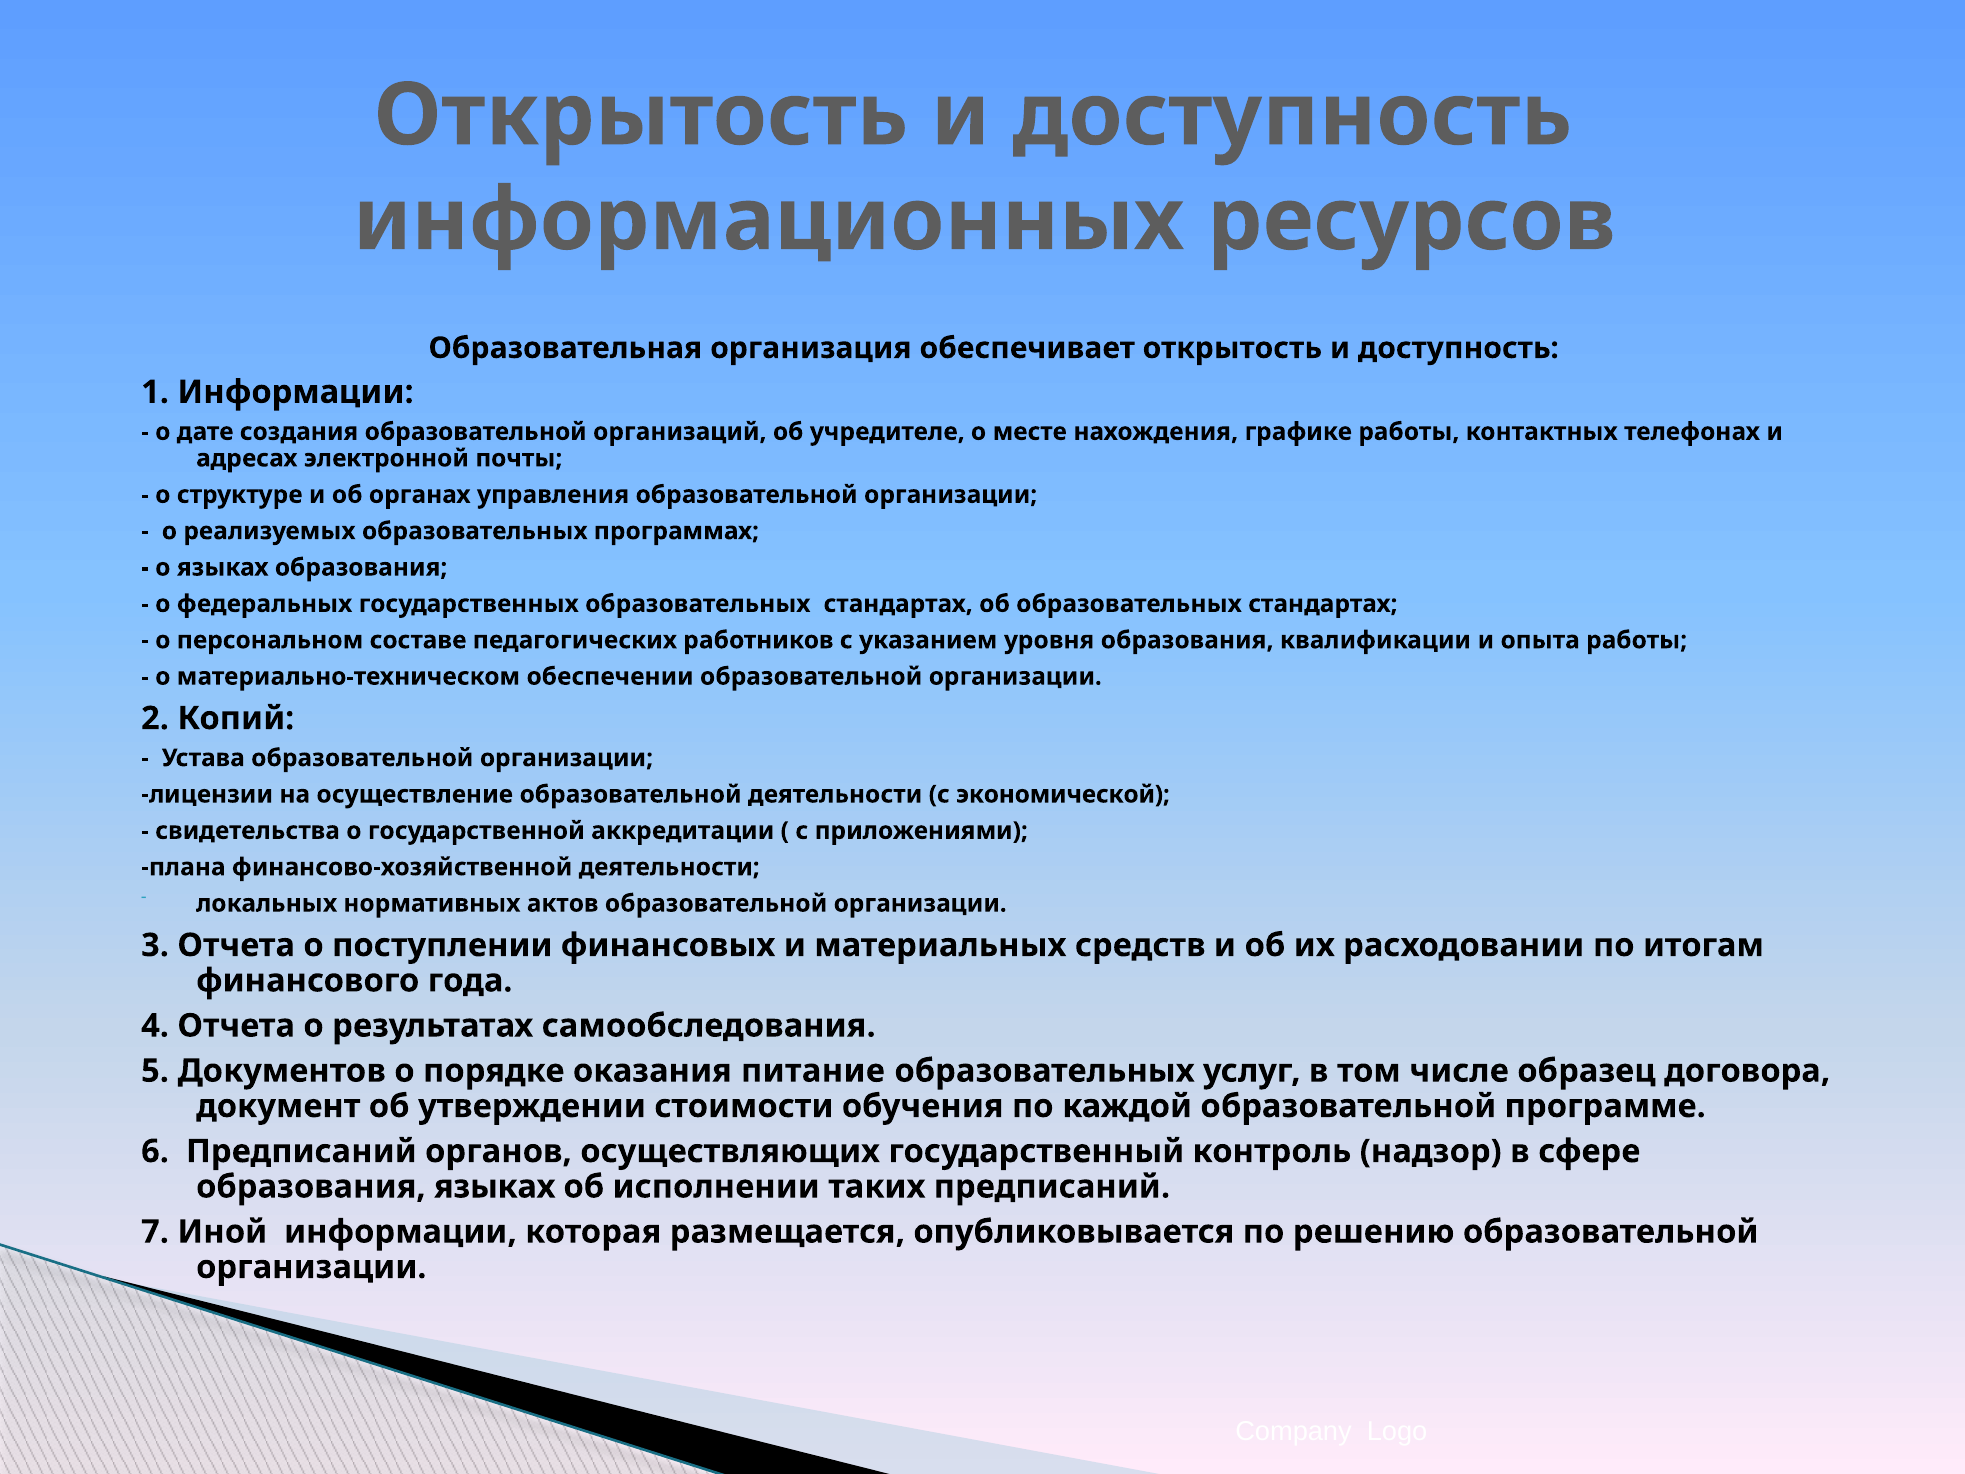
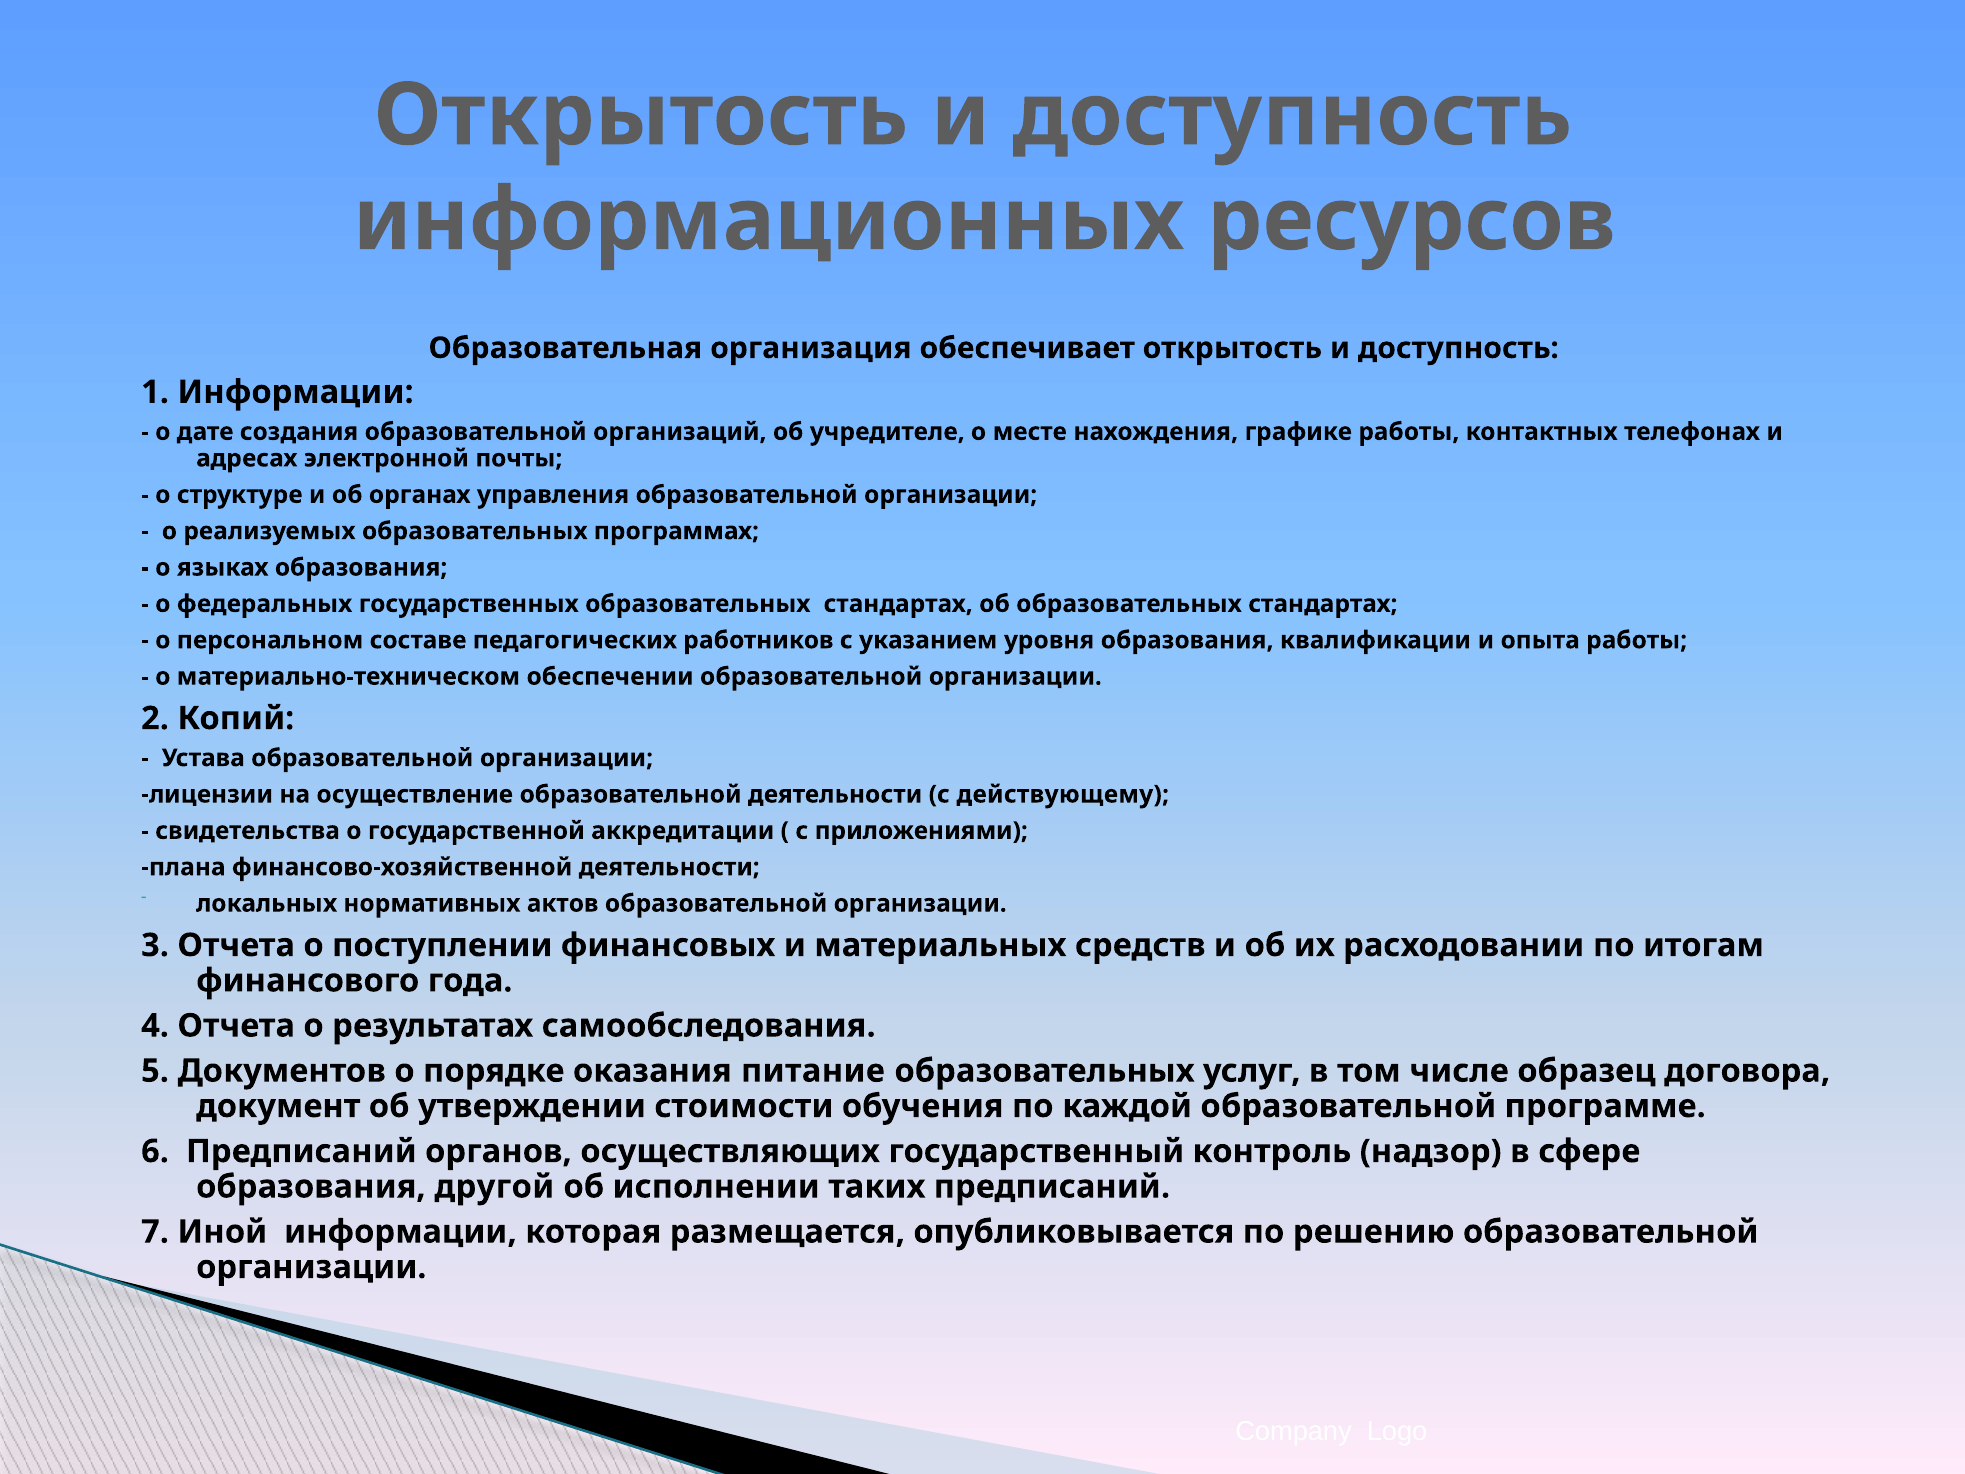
экономической: экономической -> действующему (1063, 794)
образования языках: языках -> другой (494, 1187)
